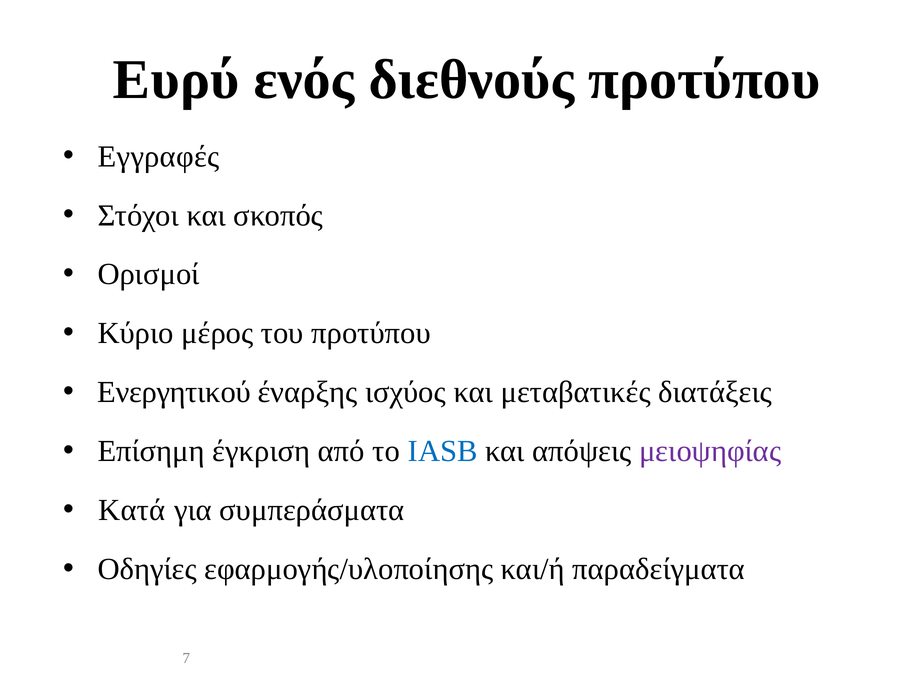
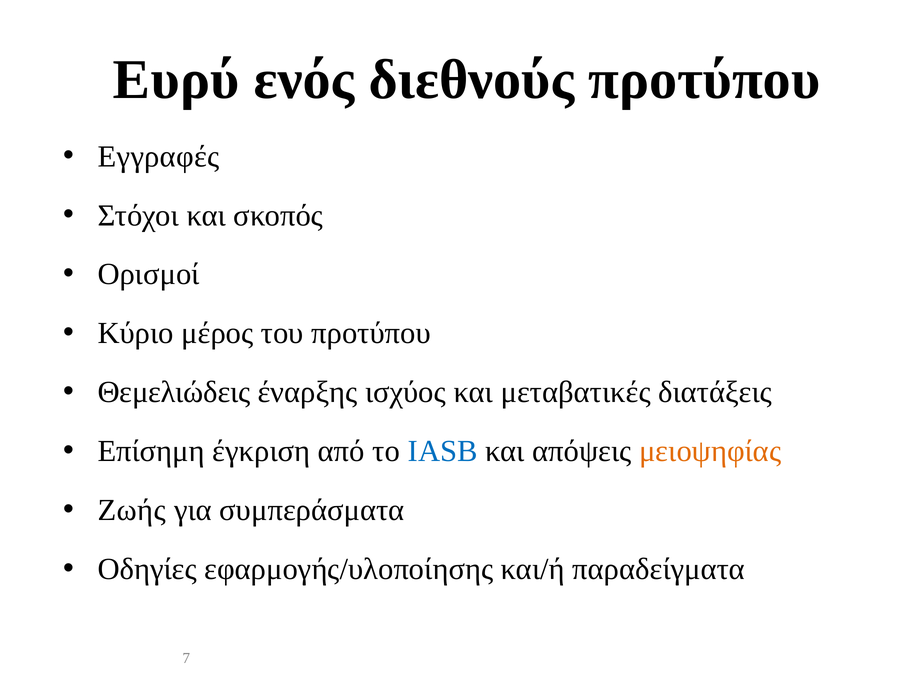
Ενεργητικού: Ενεργητικού -> Θεμελιώδεις (174, 392)
μειοψηφίας colour: purple -> orange (710, 451)
Κατά: Κατά -> Ζωής (132, 510)
